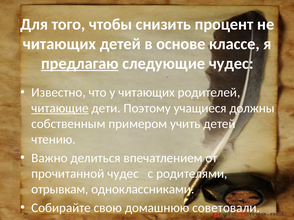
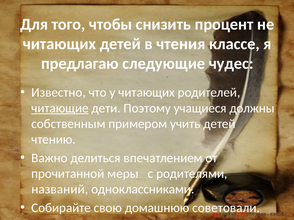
основе: основе -> чтения (181, 44)
предлагаю underline: present -> none (80, 64)
прочитанной чудес: чудес -> меры (123, 174)
отрывкам: отрывкам -> названий (60, 190)
